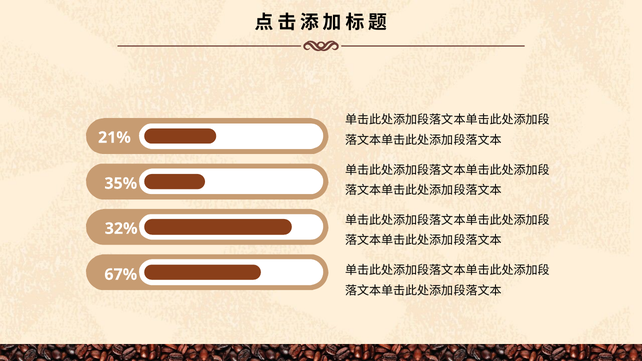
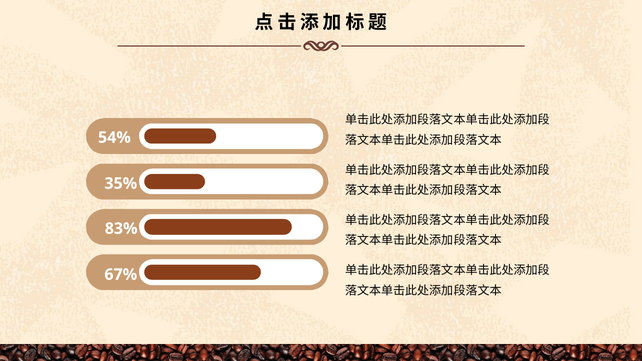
21%: 21% -> 54% (114, 138)
32%: 32% -> 83% (121, 229)
